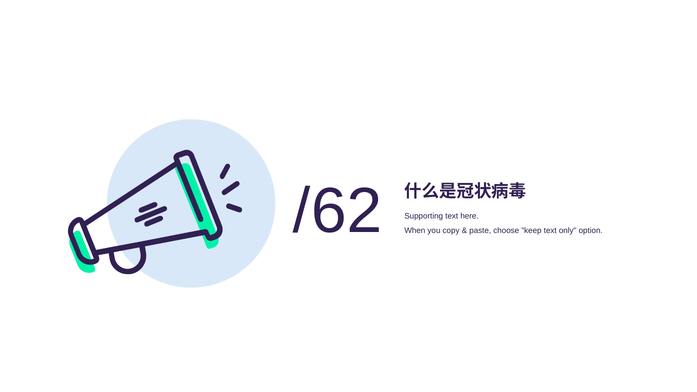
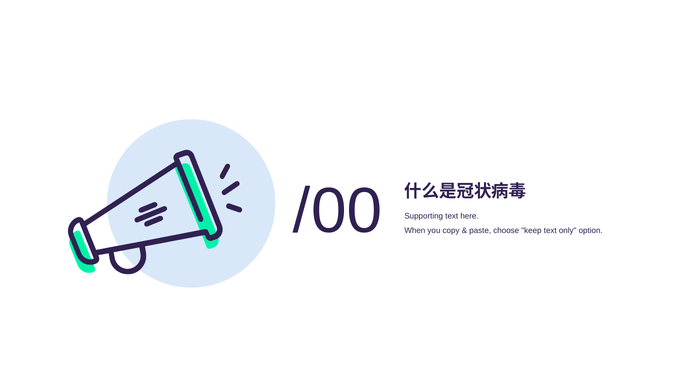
/62: /62 -> /00 (338, 211)
